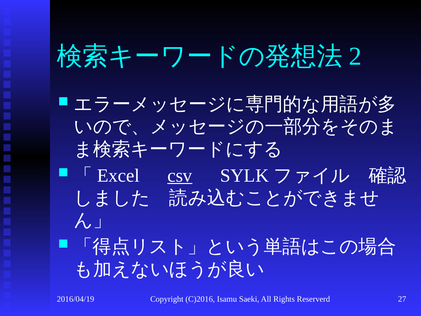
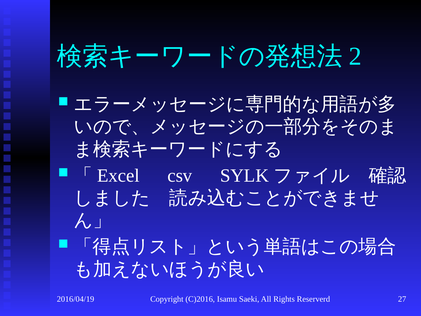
csv underline: present -> none (180, 175)
